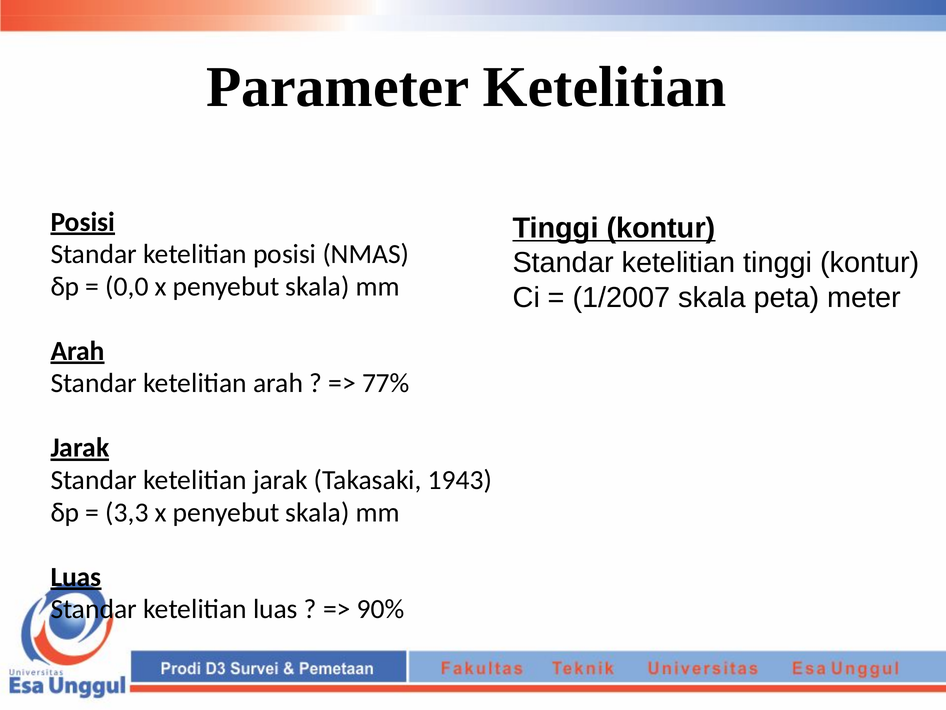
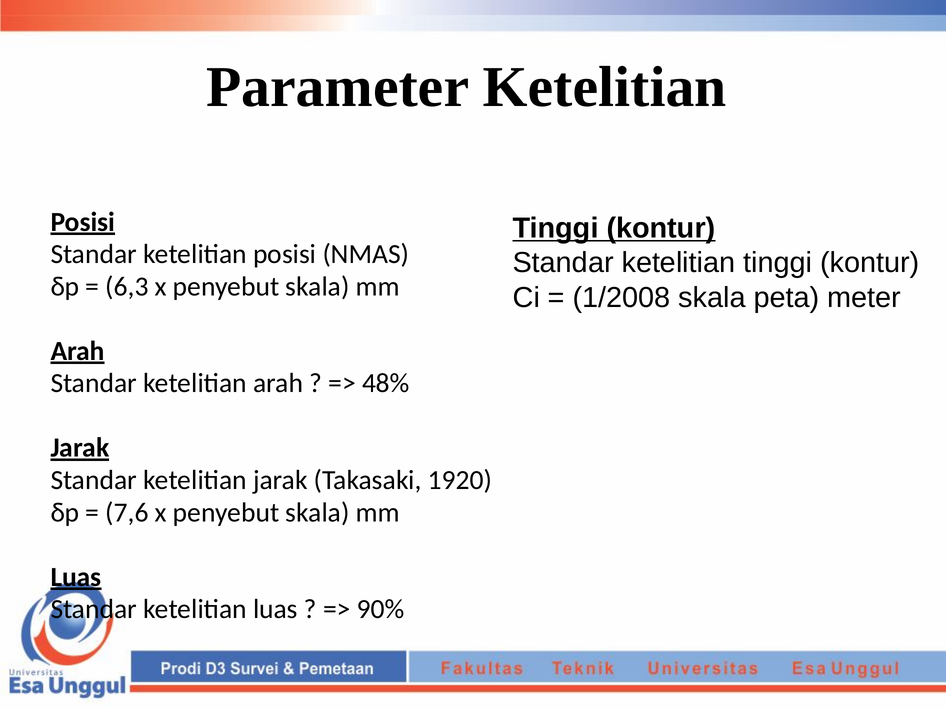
0,0: 0,0 -> 6,3 (127, 286)
1/2007: 1/2007 -> 1/2008 (622, 297)
77%: 77% -> 48% (386, 383)
1943: 1943 -> 1920 (460, 480)
3,3: 3,3 -> 7,6 (127, 512)
